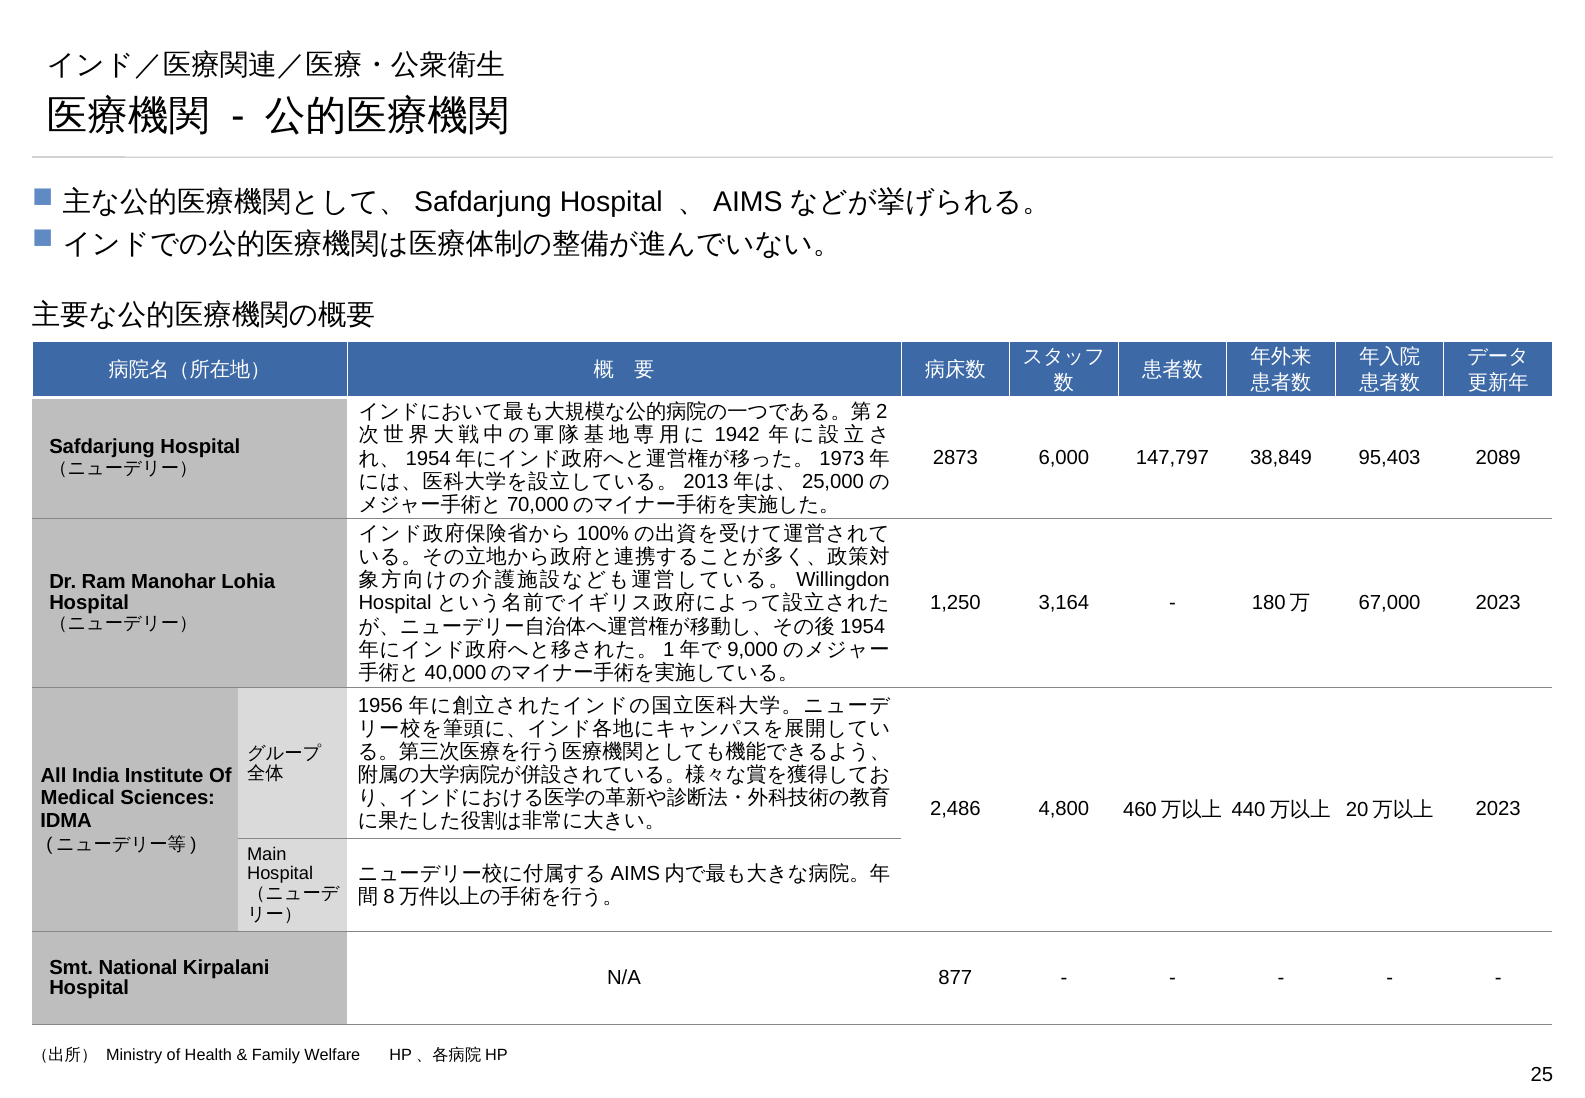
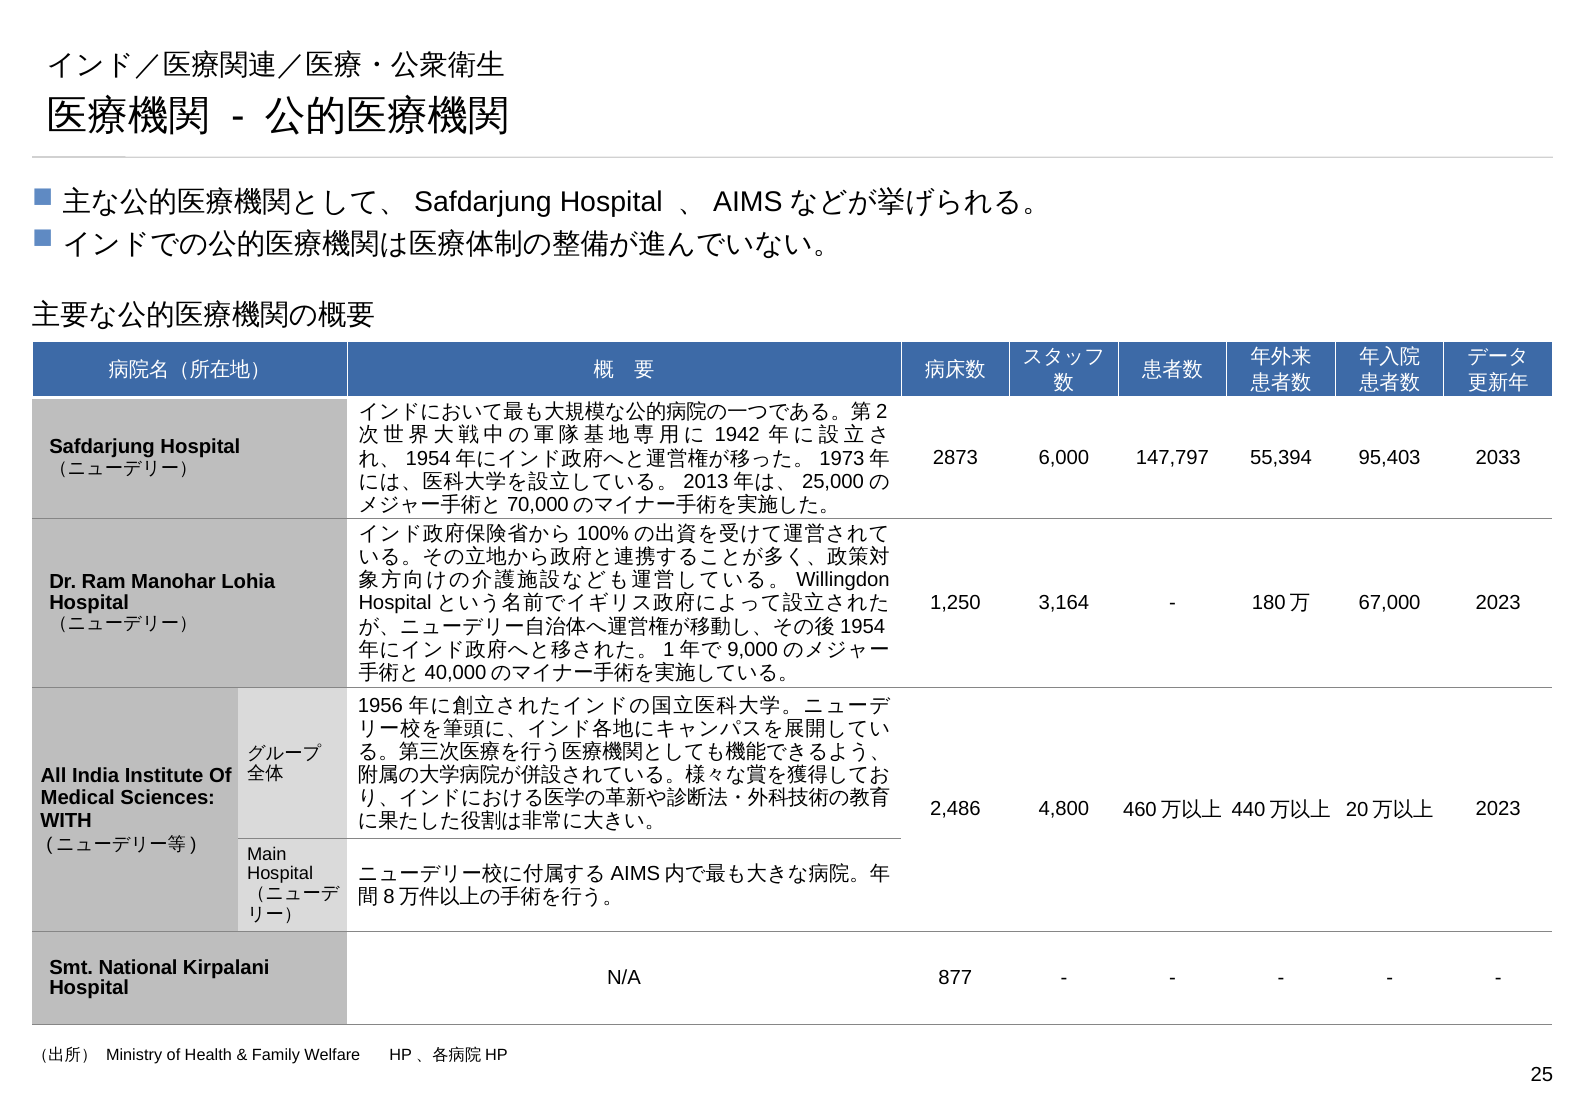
38,849: 38,849 -> 55,394 (1281, 457)
2089: 2089 -> 2033 (1498, 457)
IDMA: IDMA -> WITH (66, 820)
